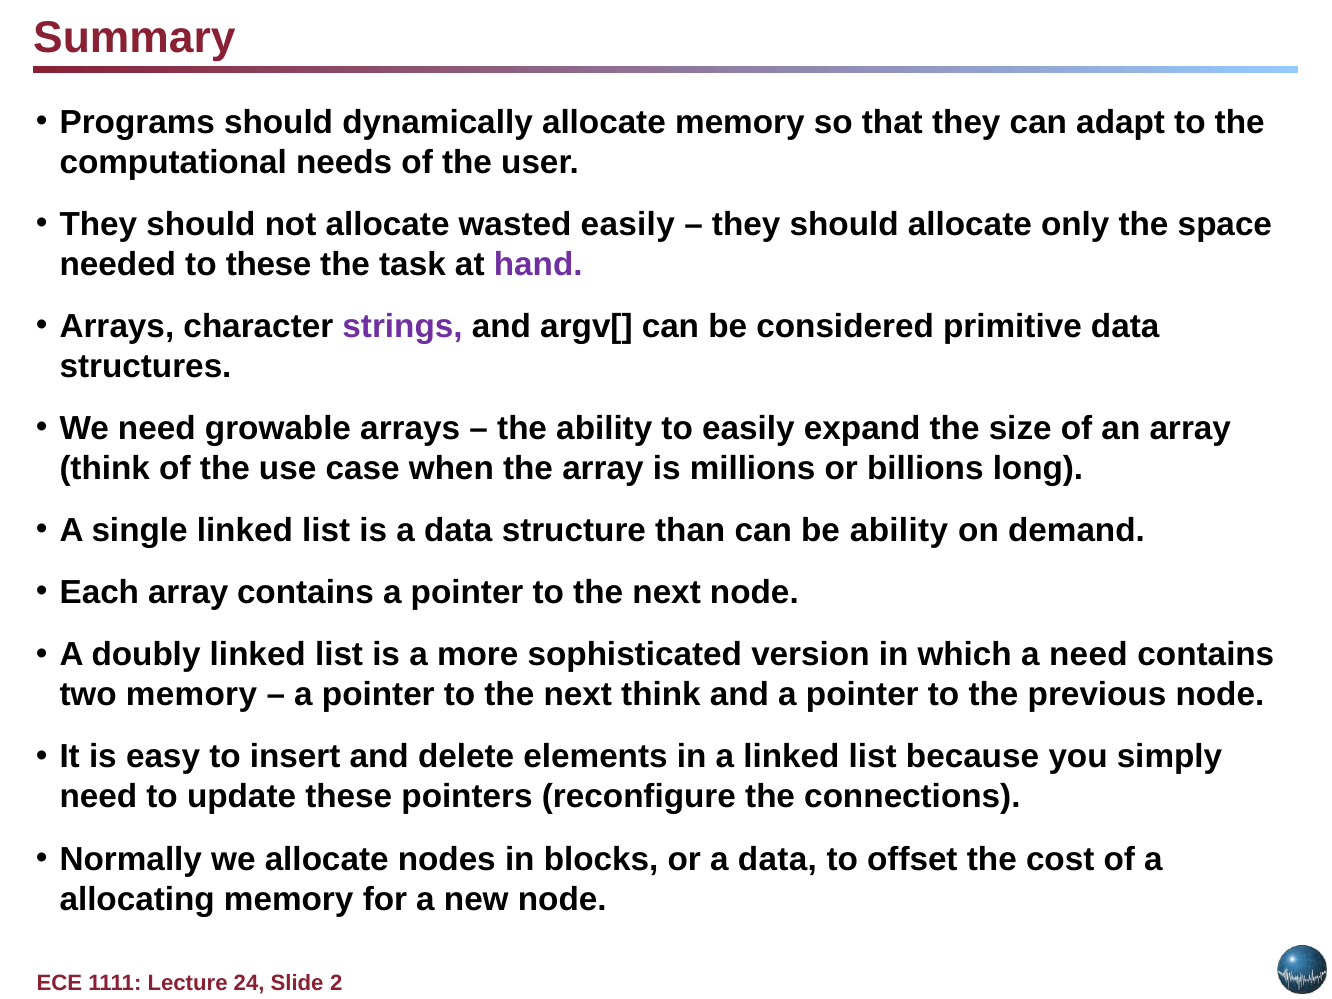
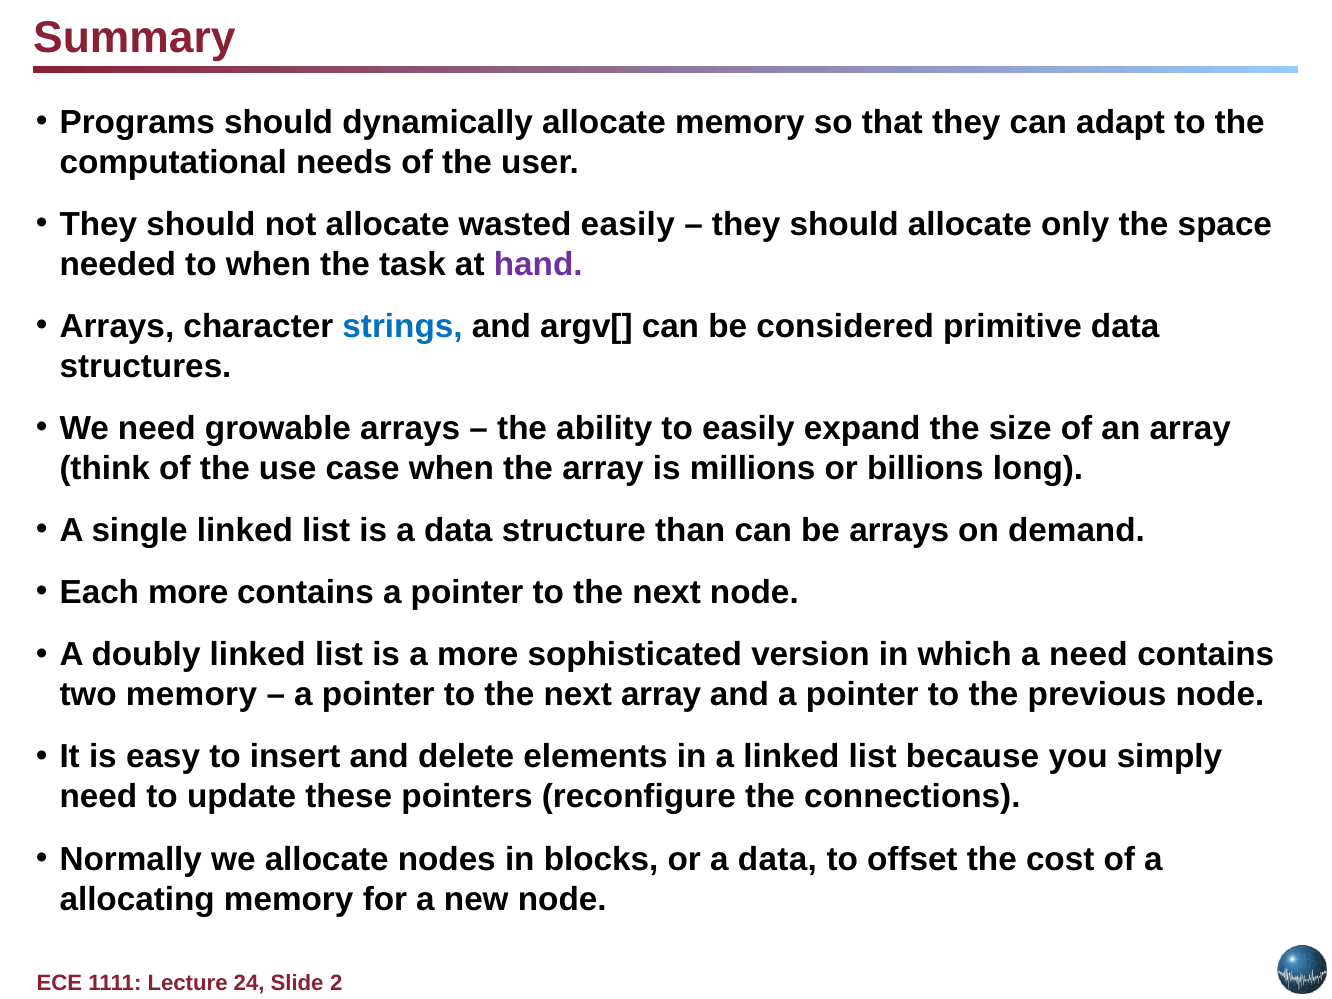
to these: these -> when (268, 264)
strings colour: purple -> blue (403, 326)
be ability: ability -> arrays (899, 531)
Each array: array -> more (188, 593)
next think: think -> array (661, 695)
